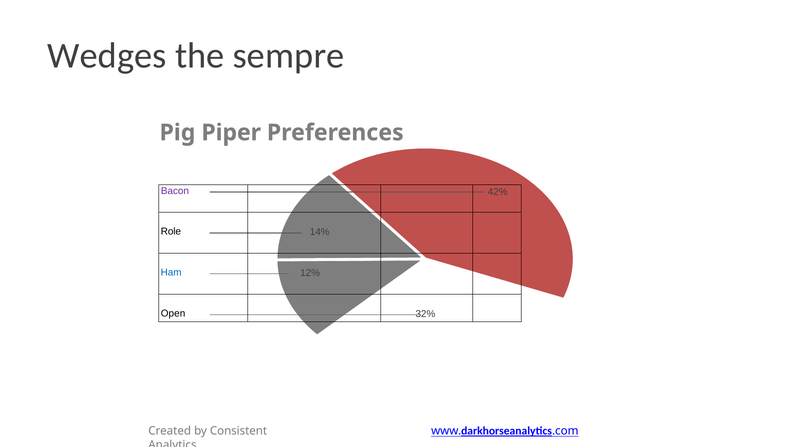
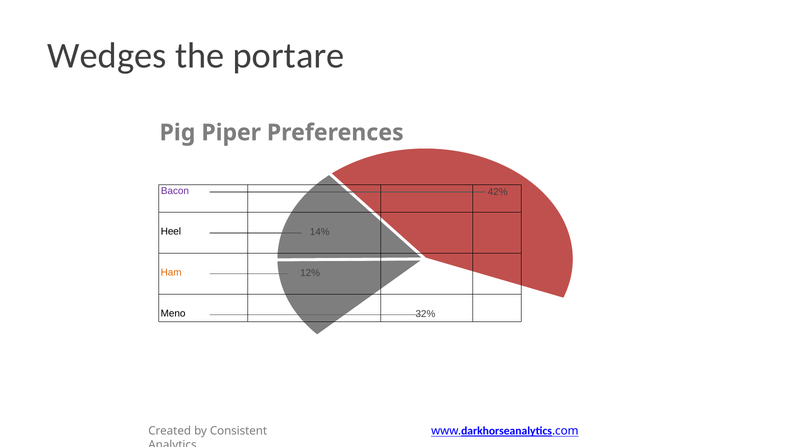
sempre: sempre -> portare (289, 56)
Role: Role -> Heel (171, 231)
Ham colour: blue -> orange (171, 272)
Open: Open -> Meno (173, 313)
